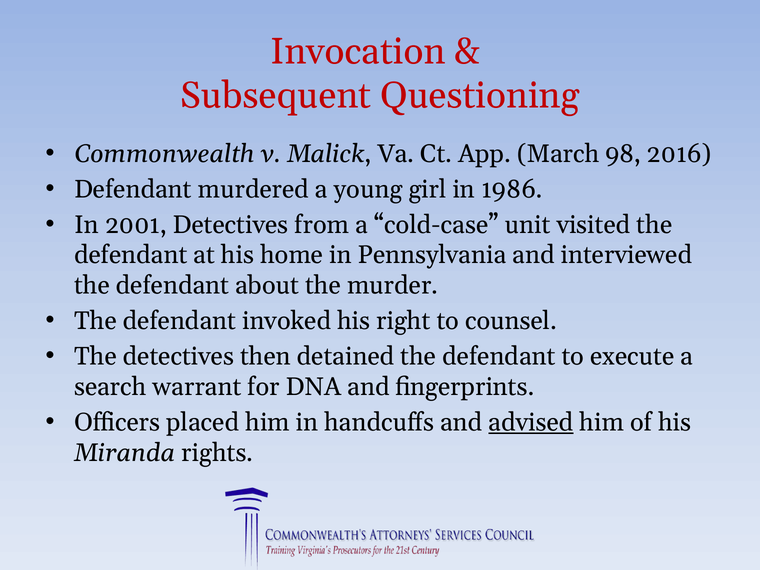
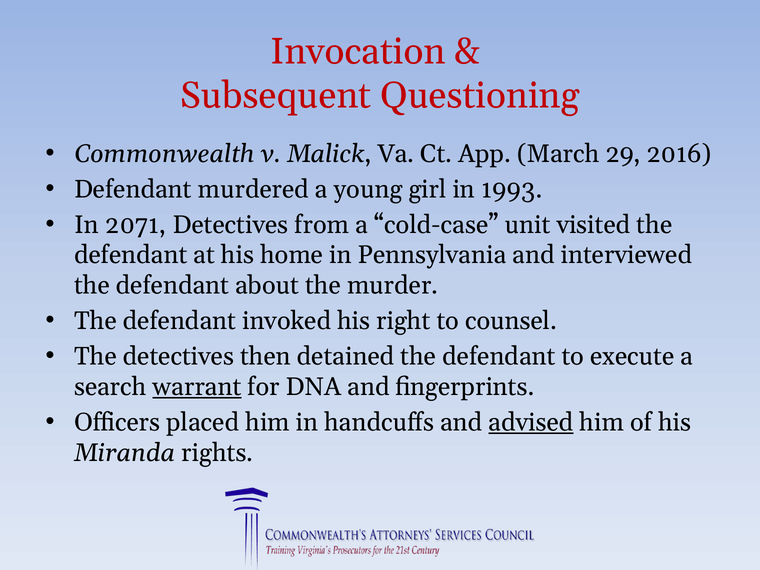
98: 98 -> 29 (623, 154)
1986: 1986 -> 1993 (512, 189)
2001: 2001 -> 2071 (136, 225)
warrant underline: none -> present (197, 387)
